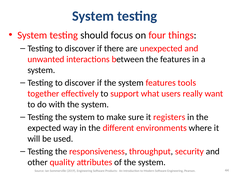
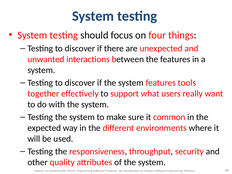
registers: registers -> common (169, 117)
